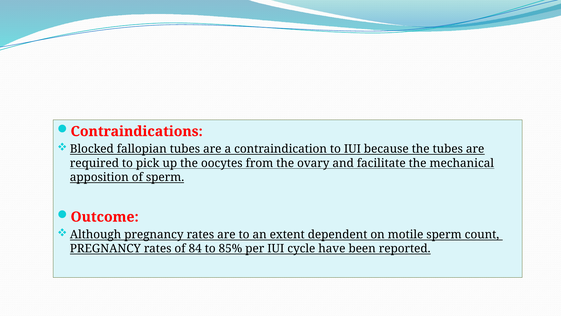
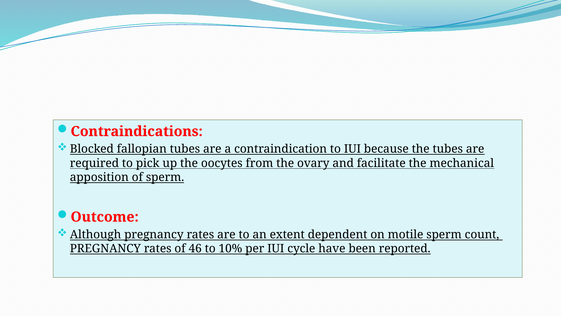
84: 84 -> 46 (195, 248)
85%: 85% -> 10% (230, 248)
